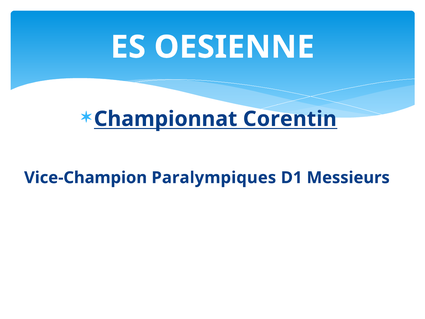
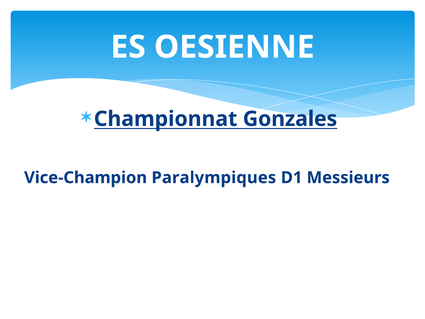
Corentin: Corentin -> Gonzales (290, 119)
